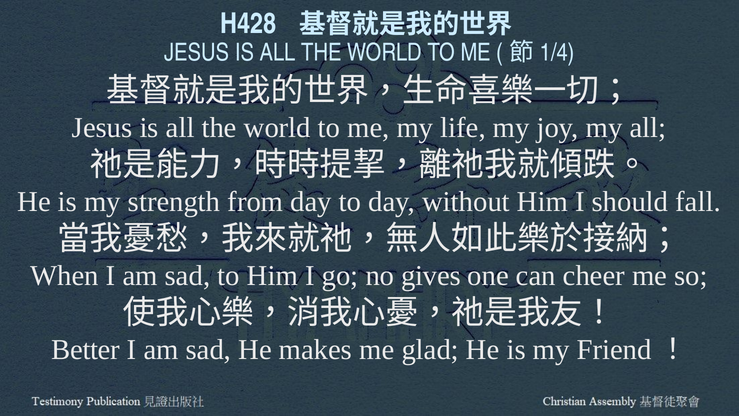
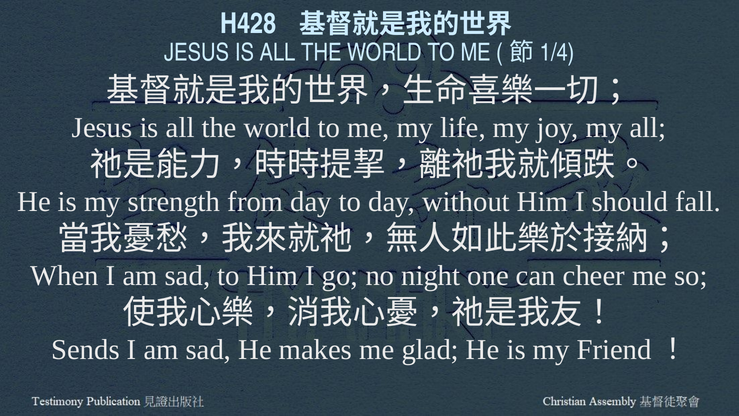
gives: gives -> night (431, 275)
Better: Better -> Sends (86, 349)
